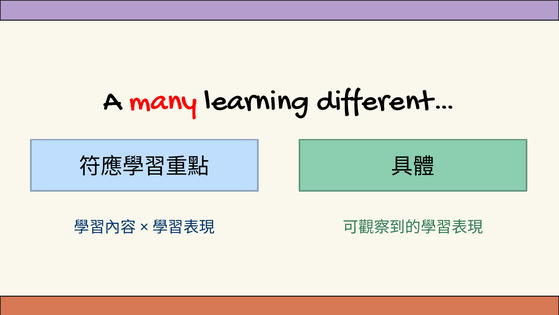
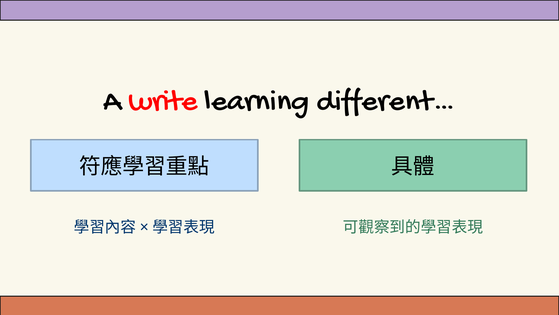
many: many -> write (163, 99)
